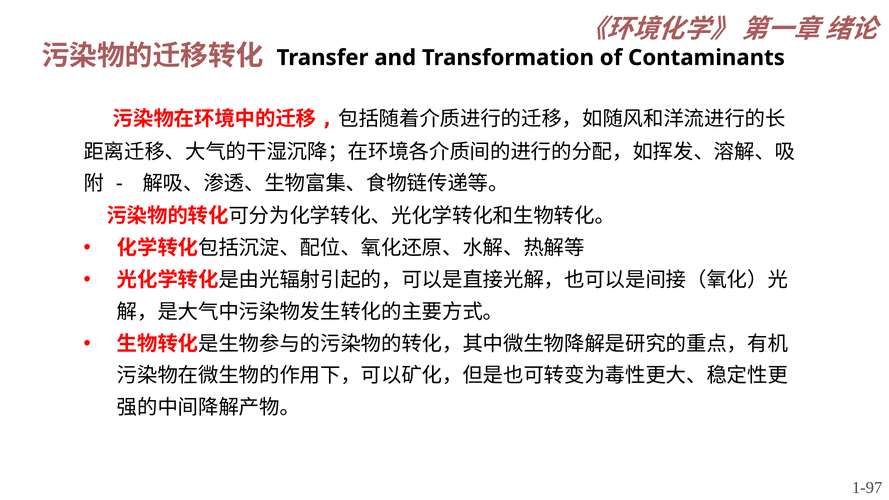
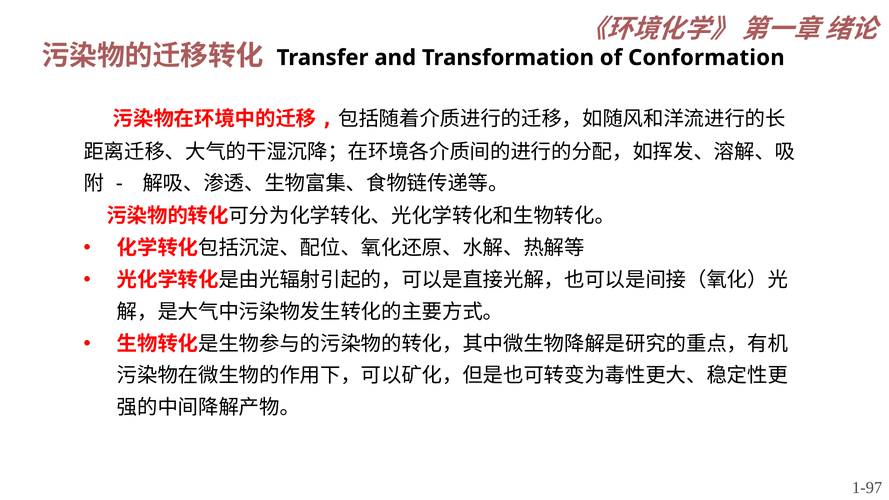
Contaminants: Contaminants -> Conformation (706, 58)
